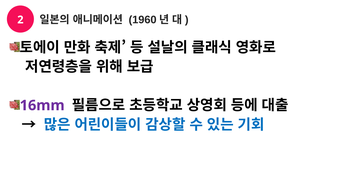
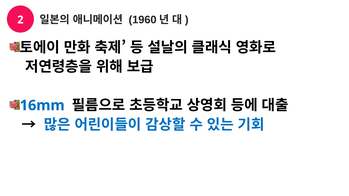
16mm colour: purple -> blue (42, 106)
